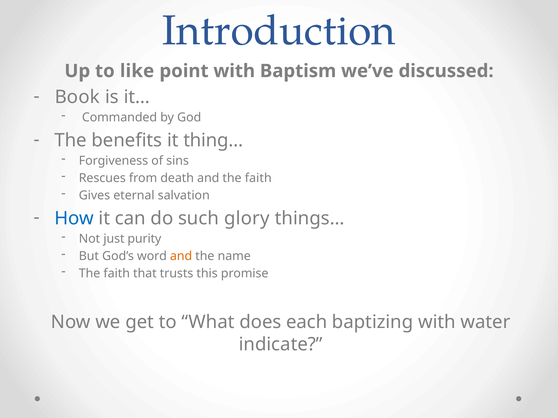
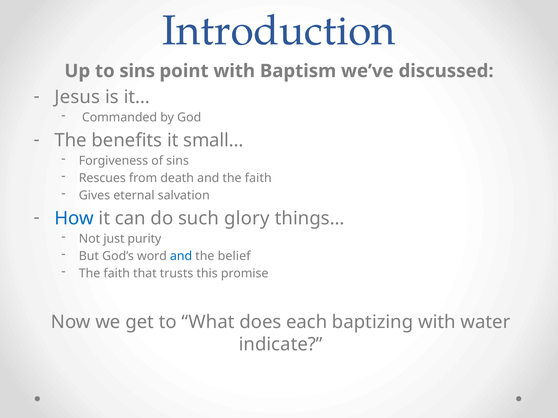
to like: like -> sins (137, 71)
Book: Book -> Jesus (77, 97)
thing…: thing… -> small… (213, 140)
and colour: orange -> blue (181, 256)
name: name -> belief (234, 256)
